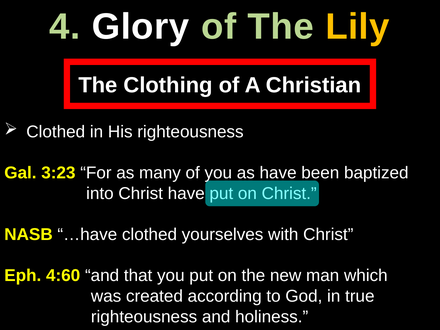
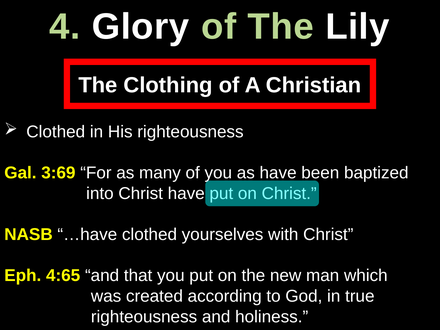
Lily colour: yellow -> white (357, 27)
3:23: 3:23 -> 3:69 (58, 173)
4:60: 4:60 -> 4:65 (63, 276)
